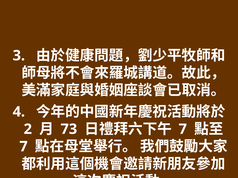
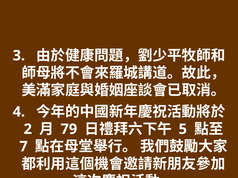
73: 73 -> 79 (69, 129)
7: 7 -> 5 (183, 129)
